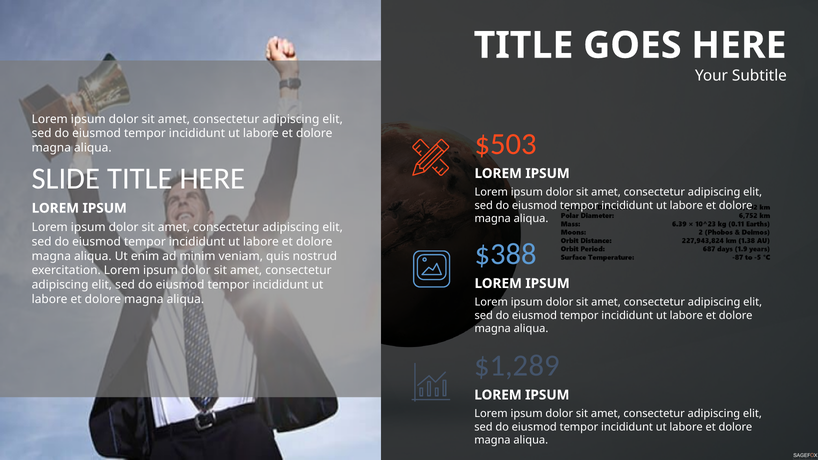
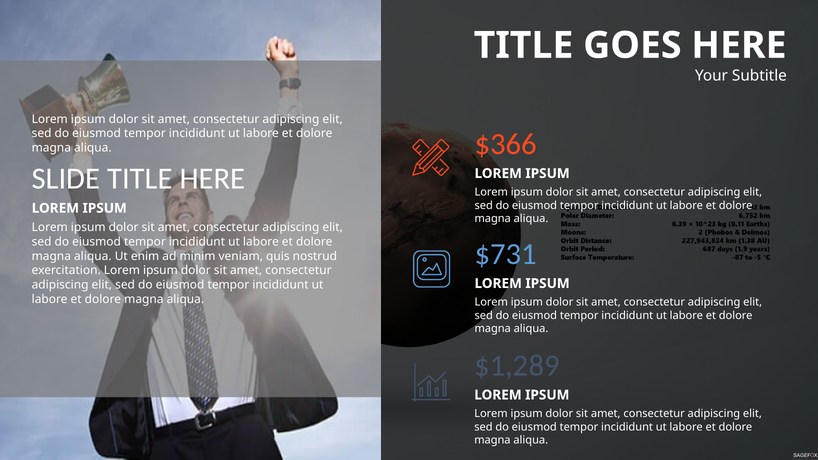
$503: $503 -> $366 (506, 144)
$388: $388 -> $731 (506, 254)
